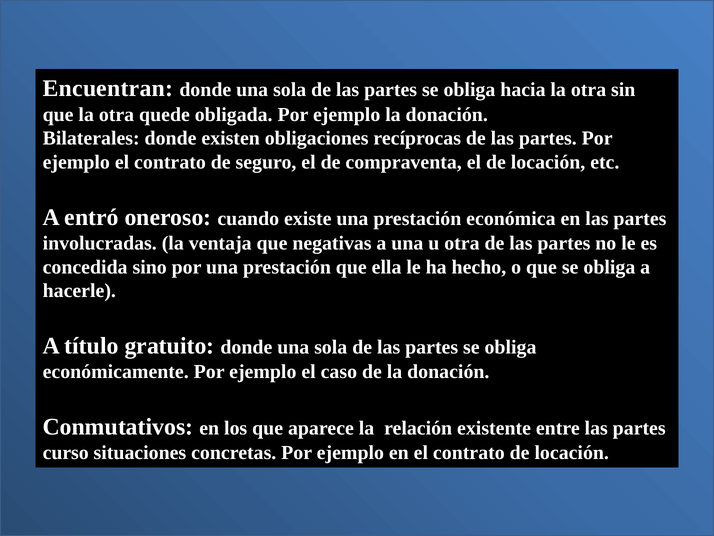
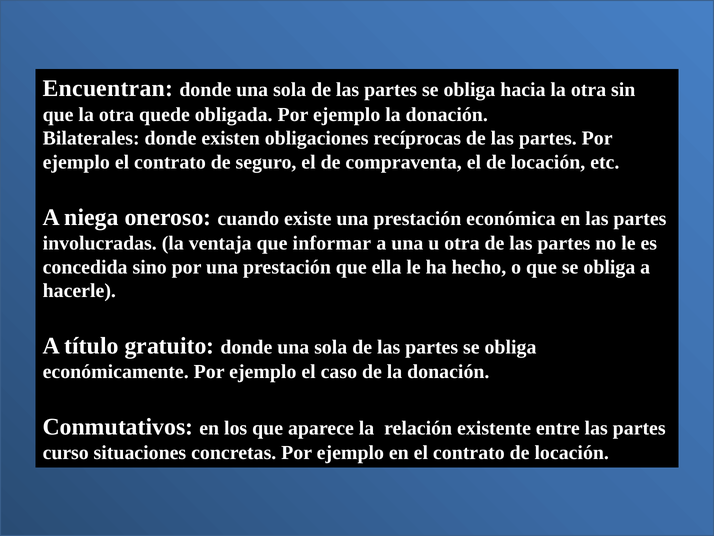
entró: entró -> niega (92, 217)
negativas: negativas -> informar (332, 243)
